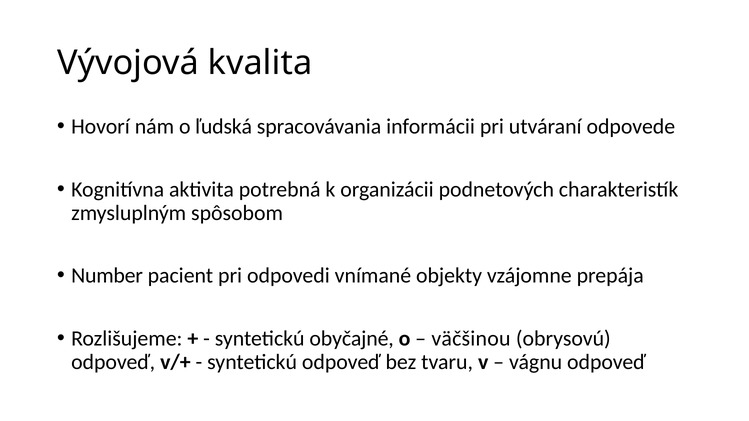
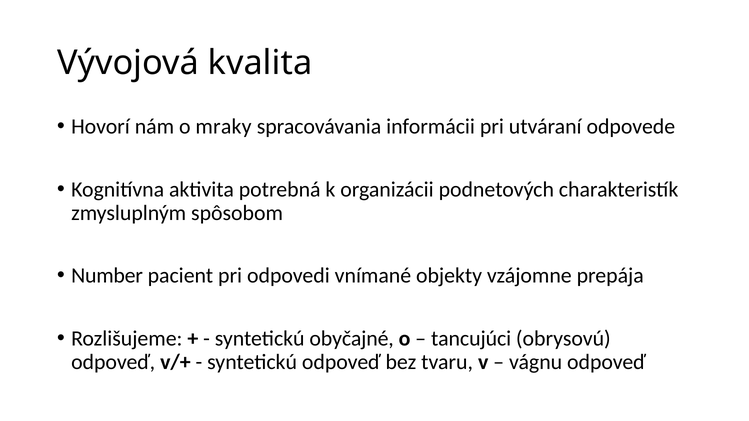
ľudská: ľudská -> mraky (224, 127)
väčšinou: väčšinou -> tancujúci (471, 339)
